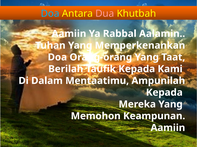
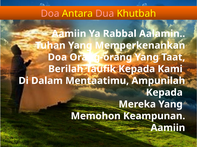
Doa colour: light blue -> pink (50, 14)
